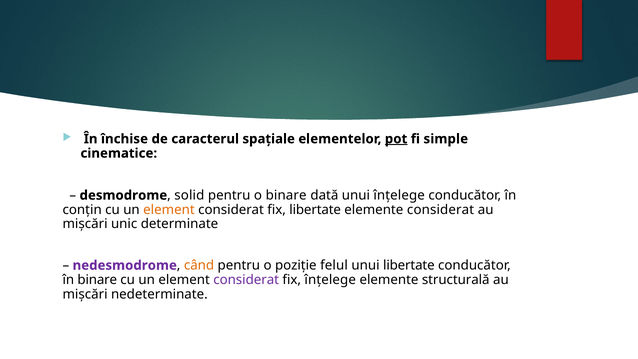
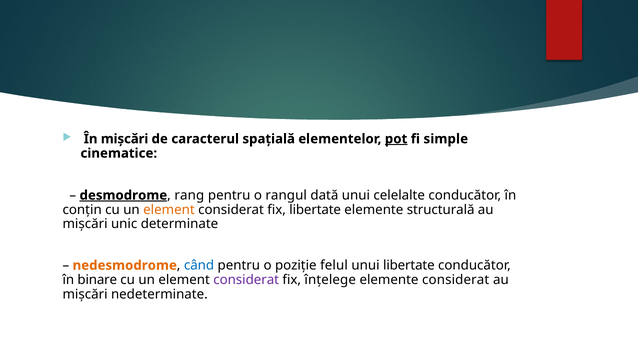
închise: închise -> mișcări (125, 139)
spațiale: spațiale -> spațială (269, 139)
desmodrome underline: none -> present (123, 195)
solid: solid -> rang (189, 195)
o binare: binare -> rangul (286, 195)
unui înțelege: înțelege -> celelalte (399, 195)
elemente considerat: considerat -> structurală (441, 210)
nedesmodrome colour: purple -> orange (125, 265)
când colour: orange -> blue (199, 265)
elemente structurală: structurală -> considerat (456, 280)
